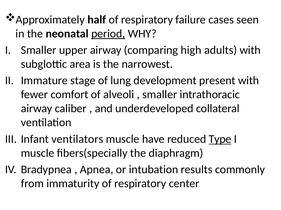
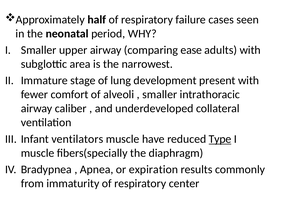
period underline: present -> none (108, 34)
high: high -> ease (191, 50)
intubation: intubation -> expiration (153, 170)
